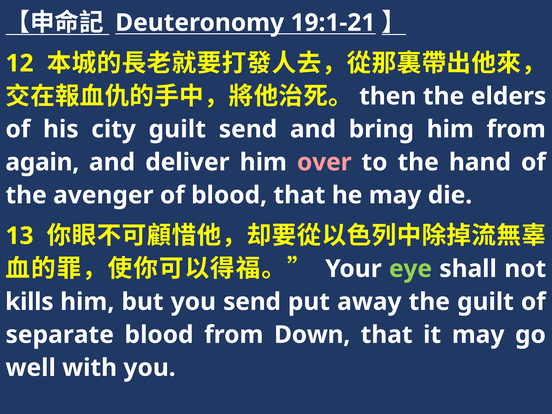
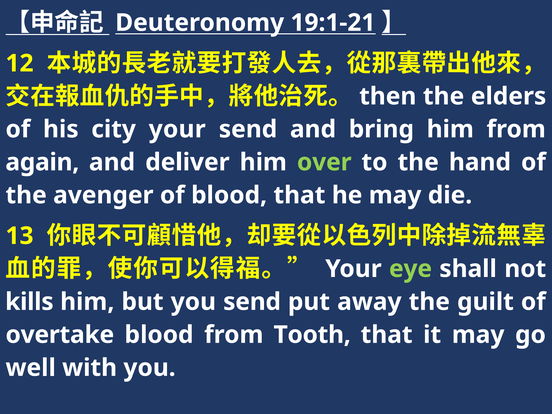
city guilt: guilt -> your (177, 129)
over colour: pink -> light green (324, 162)
separate: separate -> overtake (60, 335)
Down: Down -> Tooth (312, 335)
